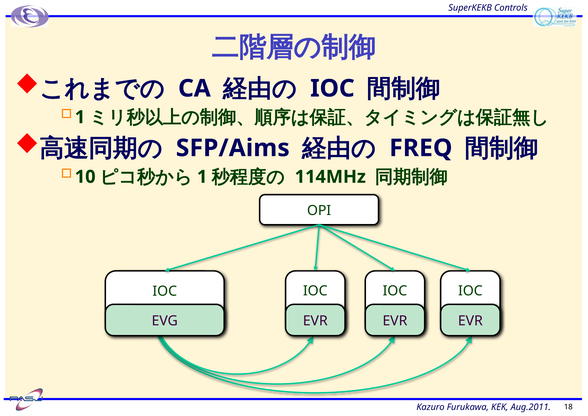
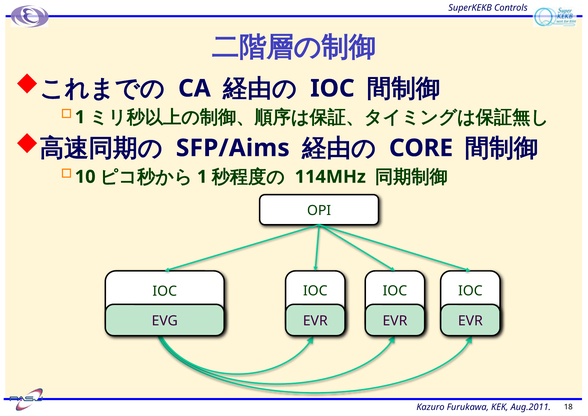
FREQ: FREQ -> CORE (421, 148)
